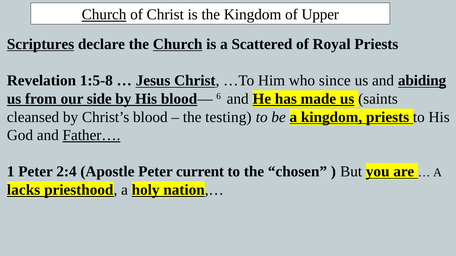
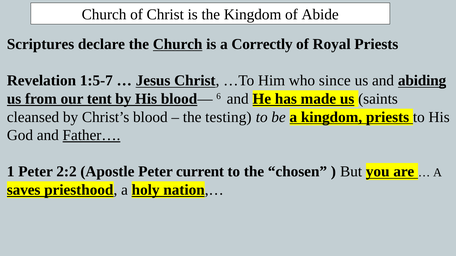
Church underline: present -> none (104, 15)
Upper: Upper -> Abide (320, 15)
Scriptures underline: present -> none (41, 44)
Scattered: Scattered -> Correctly (262, 44)
1:5-8: 1:5-8 -> 1:5-7 (96, 81)
side: side -> tent (99, 99)
2:4: 2:4 -> 2:2 (66, 172)
lacks: lacks -> saves (24, 190)
